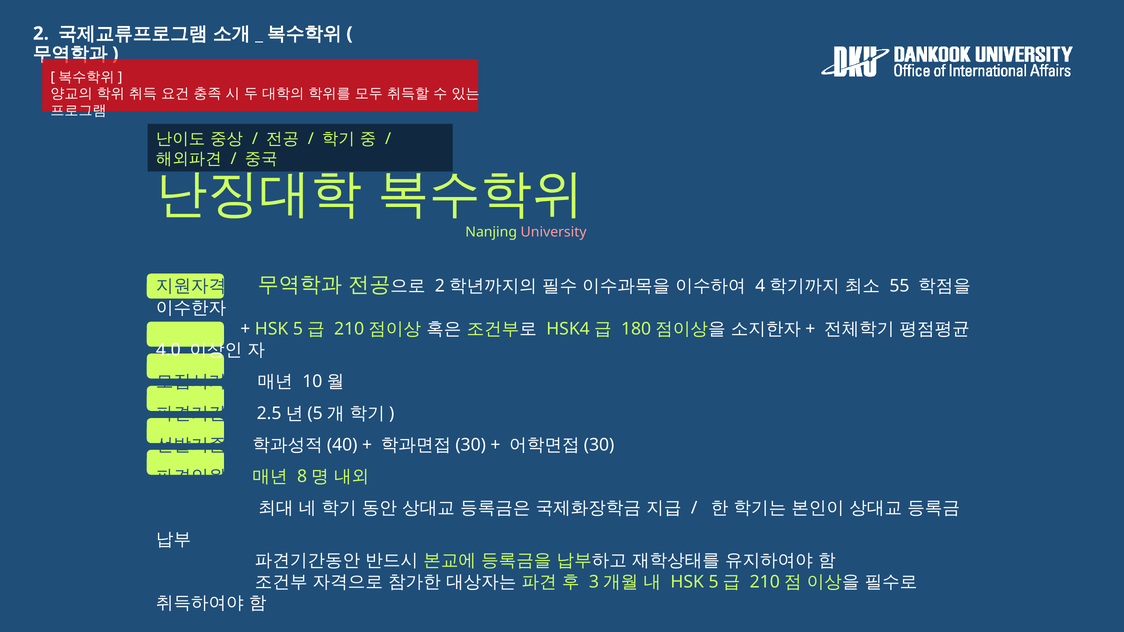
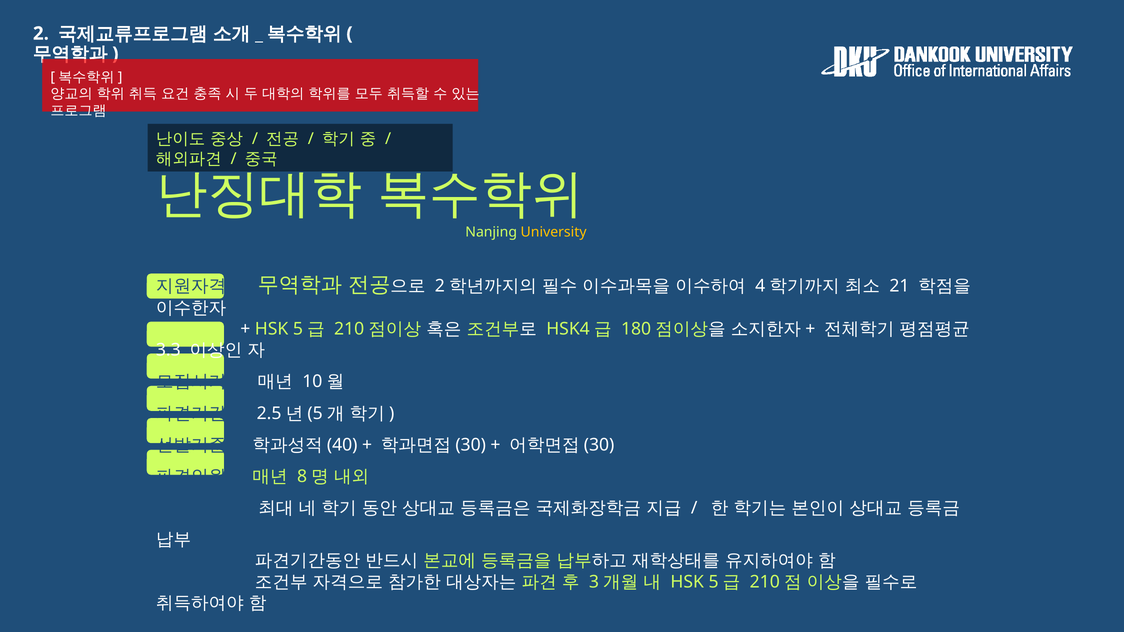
University colour: pink -> yellow (554, 232)
55: 55 -> 21 (899, 286)
4.0: 4.0 -> 3.3 (168, 350)
